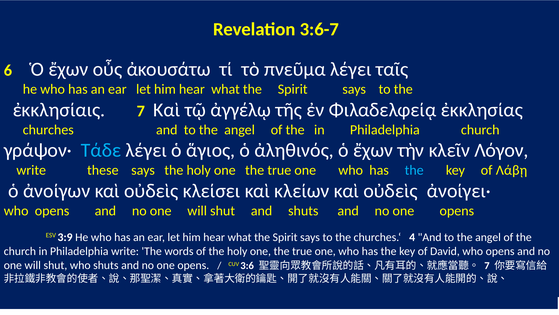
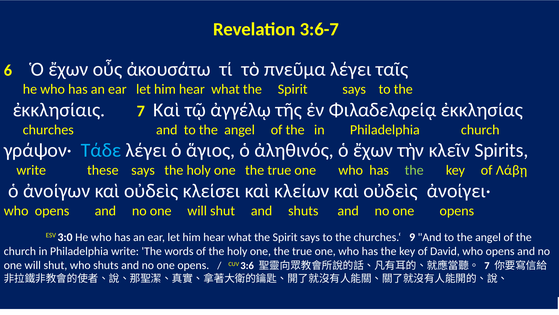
Λόγον: Λόγον -> Spirits (501, 151)
the colour: light blue -> light green (414, 170)
3:9: 3:9 -> 3:0 (65, 237)
4: 4 -> 9 (412, 237)
